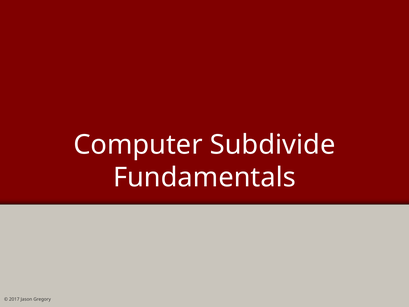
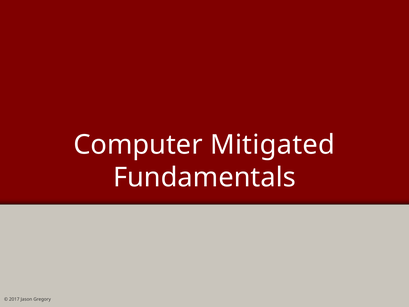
Subdivide: Subdivide -> Mitigated (272, 145)
